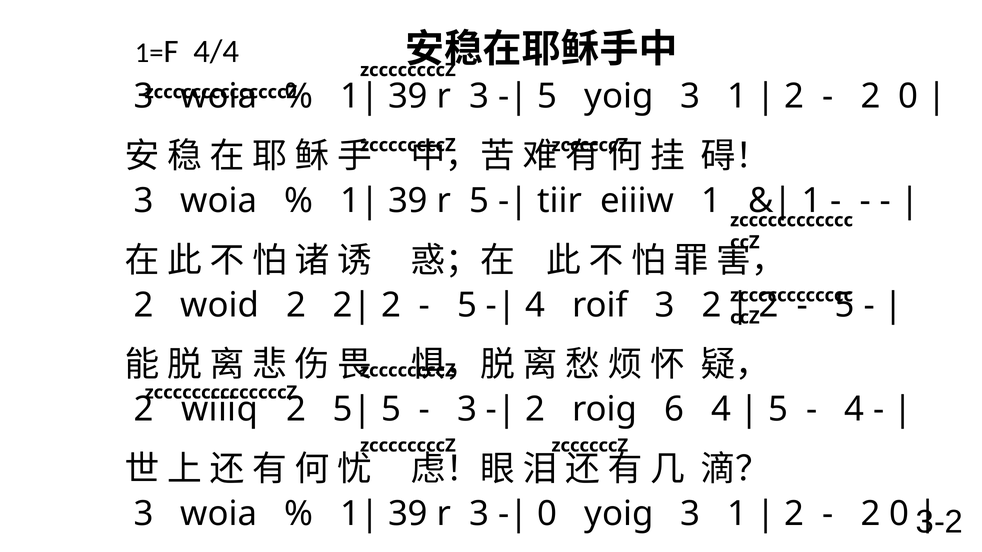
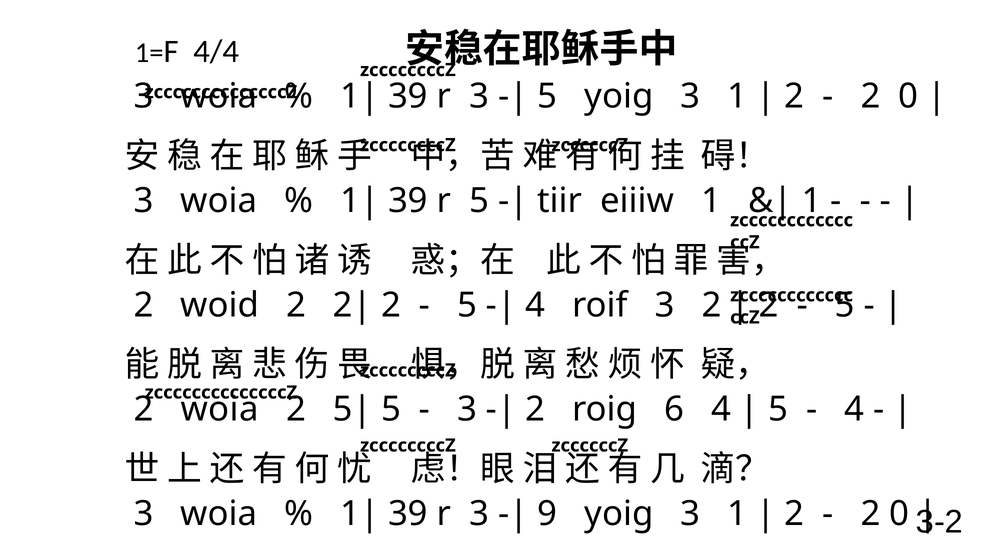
2 wiiiq: wiiiq -> woia (220, 410)
0: 0 -> 9 (547, 514)
